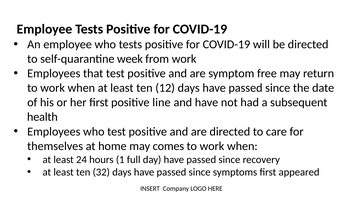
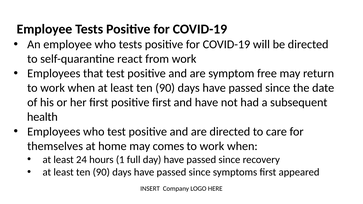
week: week -> react (130, 59)
12: 12 -> 90 (165, 88)
positive line: line -> first (162, 103)
32: 32 -> 90 (101, 172)
